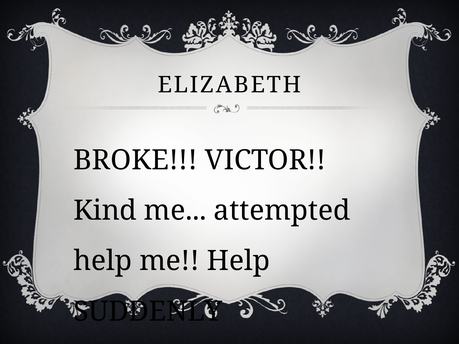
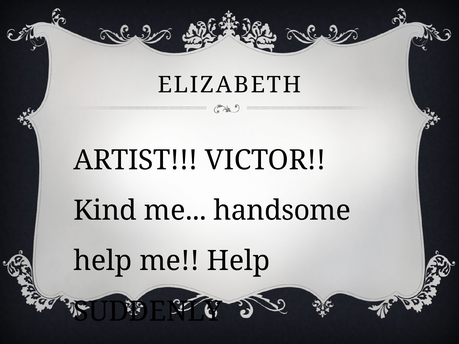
BROKE: BROKE -> ARTIST (136, 160)
attempted: attempted -> handsome (282, 211)
